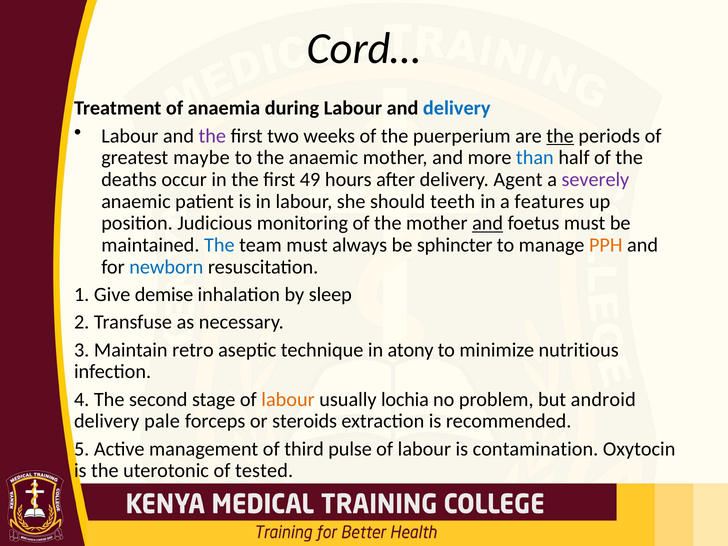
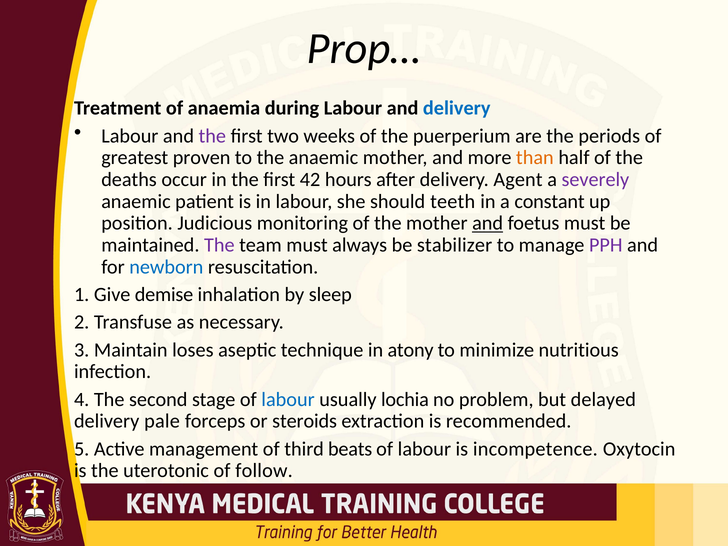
Cord…: Cord… -> Prop… (364, 49)
the underline: present -> none (560, 136)
maybe: maybe -> proven (202, 158)
than colour: blue -> orange (535, 158)
49: 49 -> 42 (310, 180)
features: features -> constant (550, 201)
The colour: blue -> purple (219, 245)
sphincter: sphincter -> stabilizer (455, 245)
PPH colour: orange -> purple (606, 245)
retro: retro -> loses (193, 350)
labour colour: orange -> blue (288, 399)
android: android -> delayed (603, 399)
pulse: pulse -> beats (350, 449)
contamination: contamination -> incompetence (535, 449)
tested: tested -> follow (264, 471)
